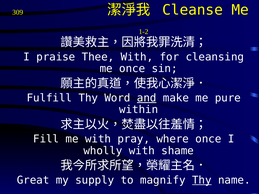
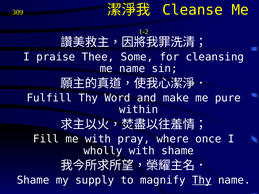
Thee With: With -> Some (137, 57)
me once: once -> name (132, 69)
and underline: present -> none (147, 98)
Great: Great -> Shame (33, 180)
